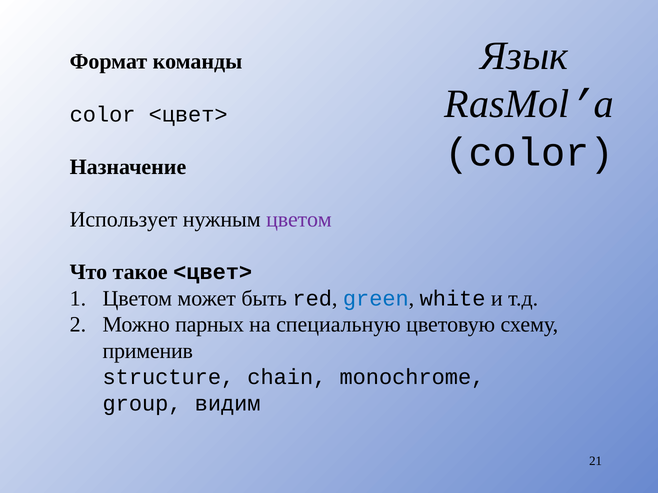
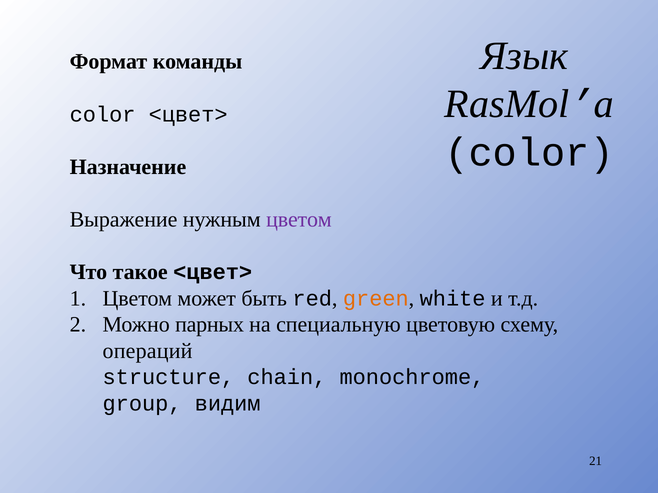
Использует: Использует -> Выражение (124, 220)
green colour: blue -> orange (376, 299)
применив: применив -> операций (148, 351)
